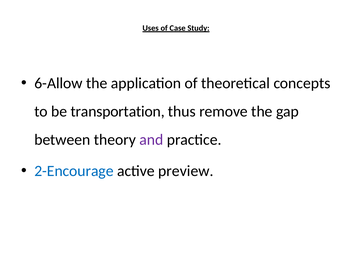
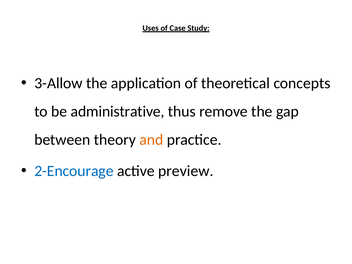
6-Allow: 6-Allow -> 3-Allow (58, 83)
transportation: transportation -> administrative (118, 111)
and colour: purple -> orange (151, 140)
